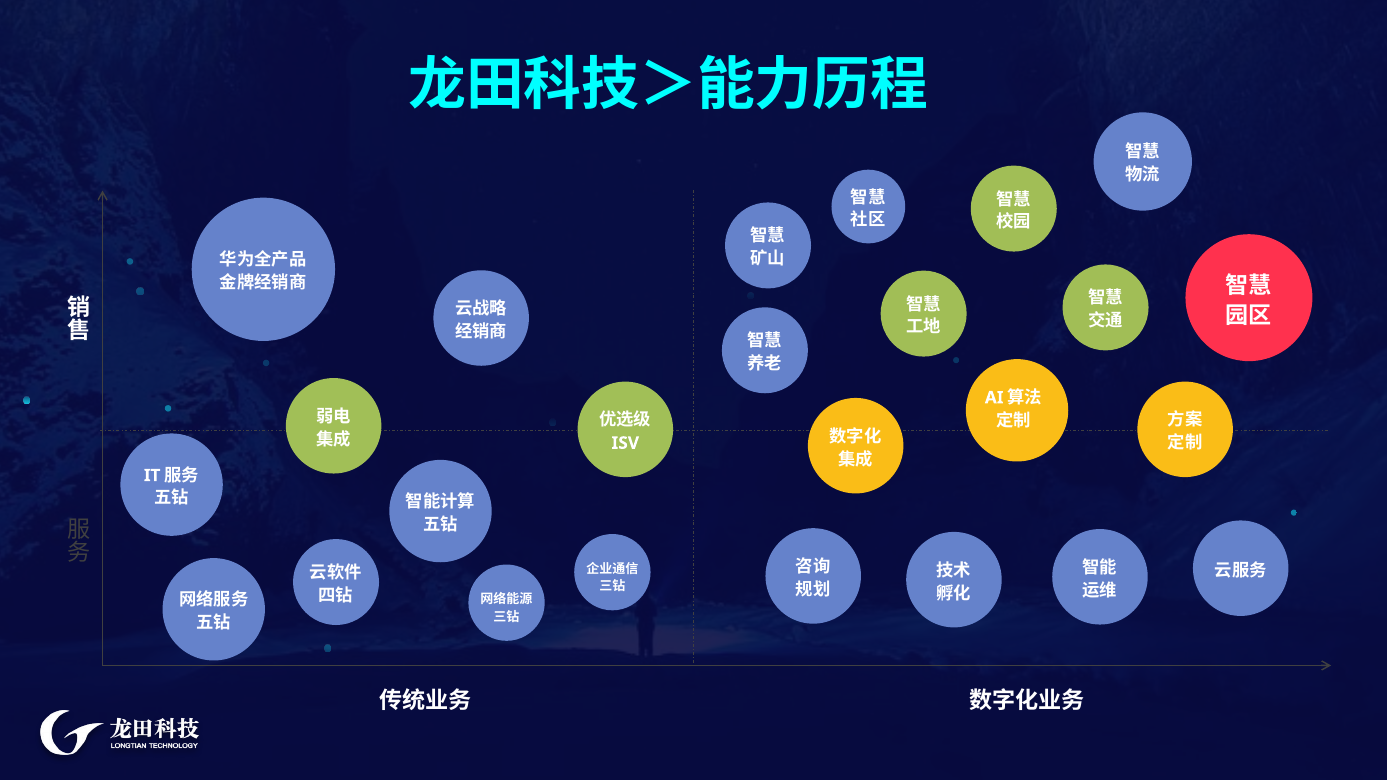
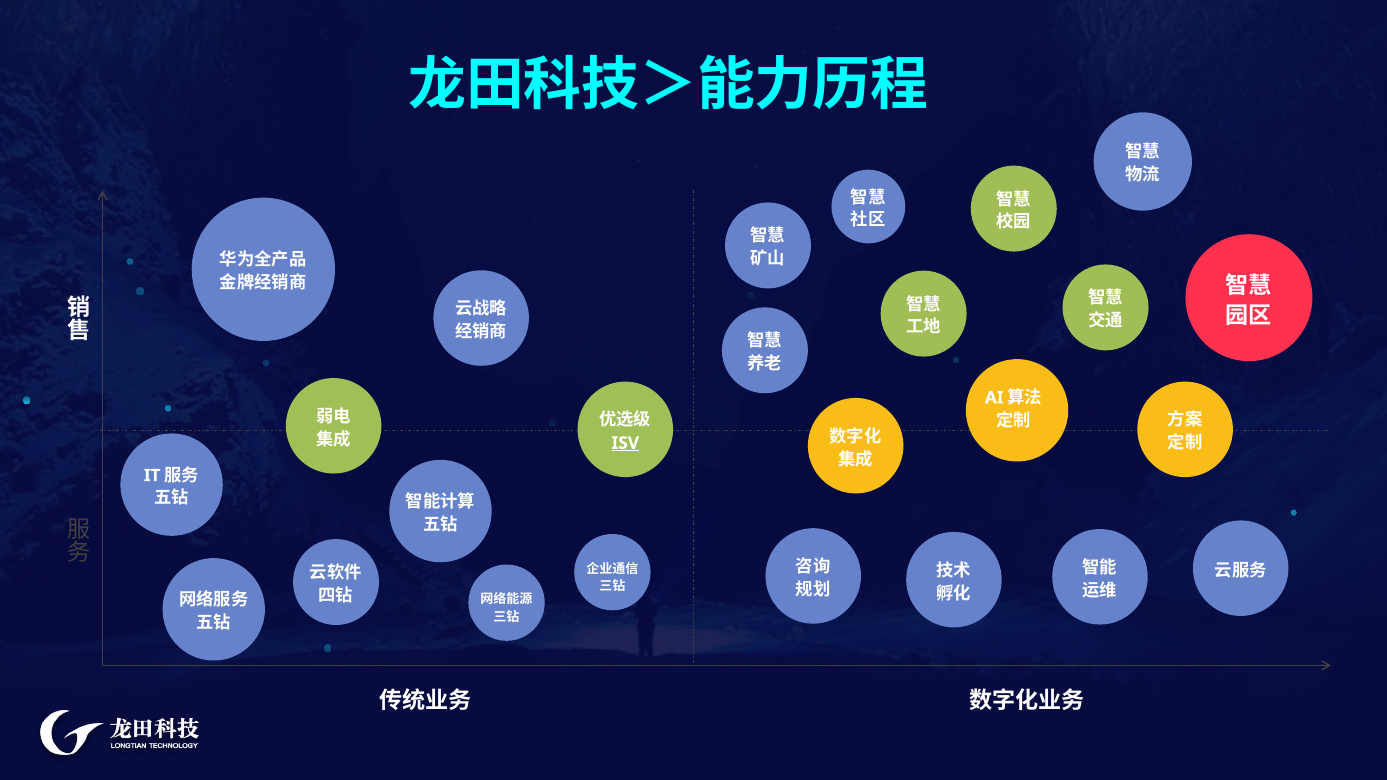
ISV underline: none -> present (625, 443)
